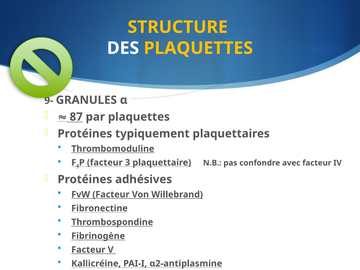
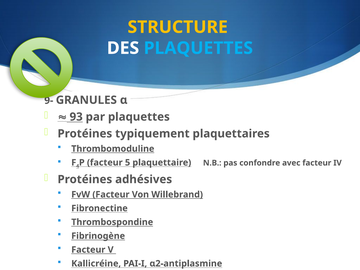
PLAQUETTES colour: yellow -> light blue (198, 48)
87: 87 -> 93 (76, 117)
3: 3 -> 5 (128, 163)
